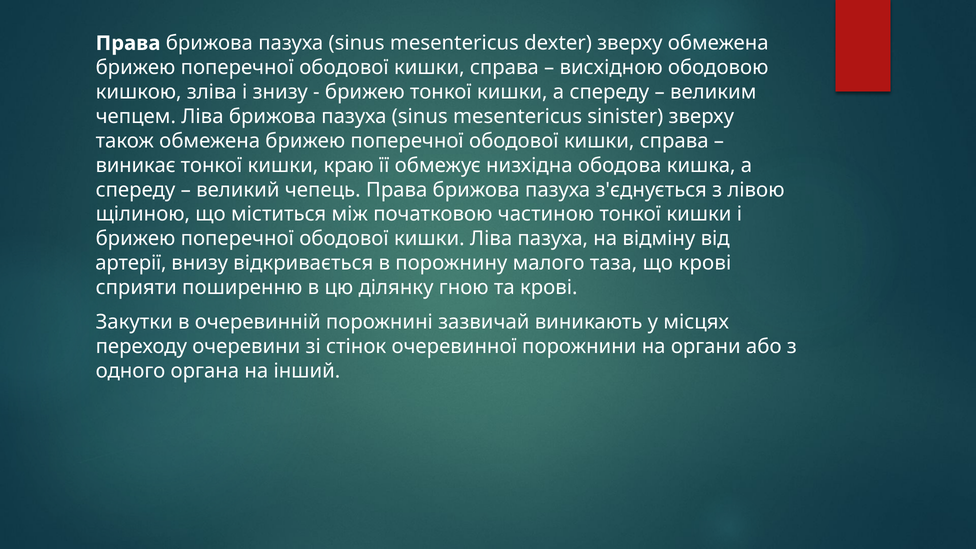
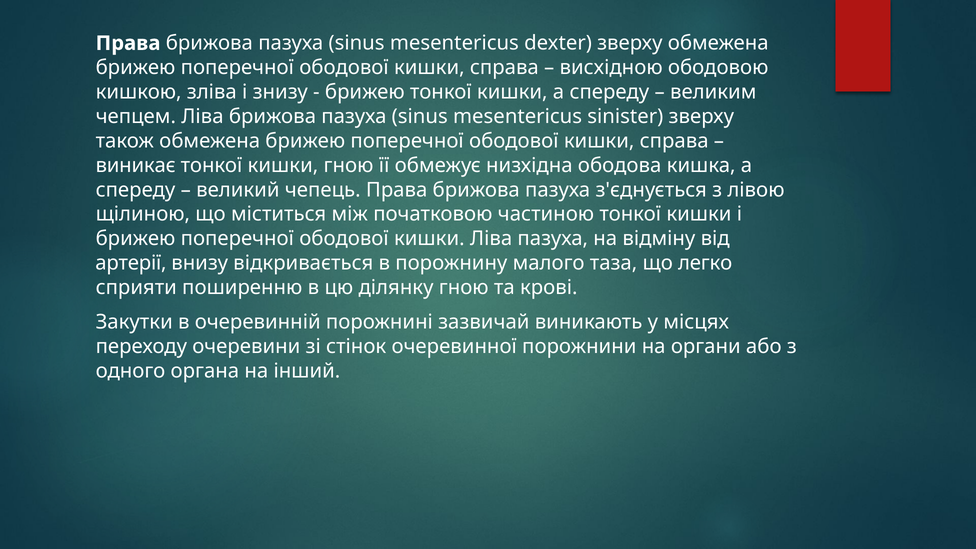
кишки краю: краю -> гною (349, 165)
що крові: крові -> легко (705, 263)
